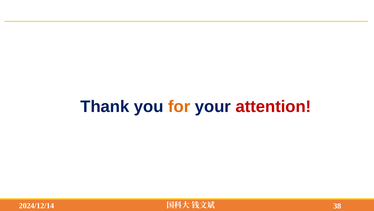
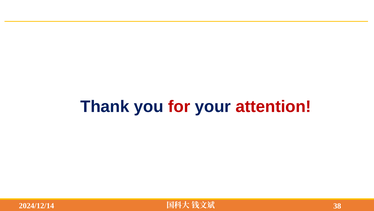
for colour: orange -> red (179, 106)
